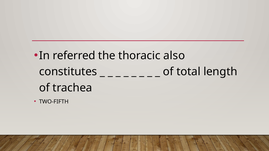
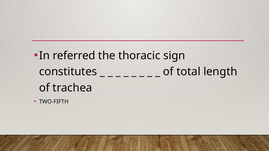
also: also -> sign (174, 56)
